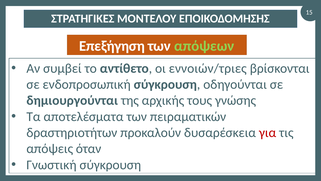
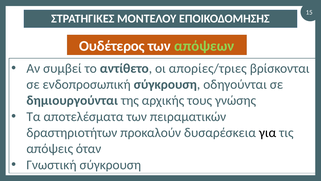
Επεξήγηση: Επεξήγηση -> Ουδέτερος (112, 46)
εννοιών/τριες: εννοιών/τριες -> απορίες/τριες (208, 68)
για colour: red -> black (268, 132)
